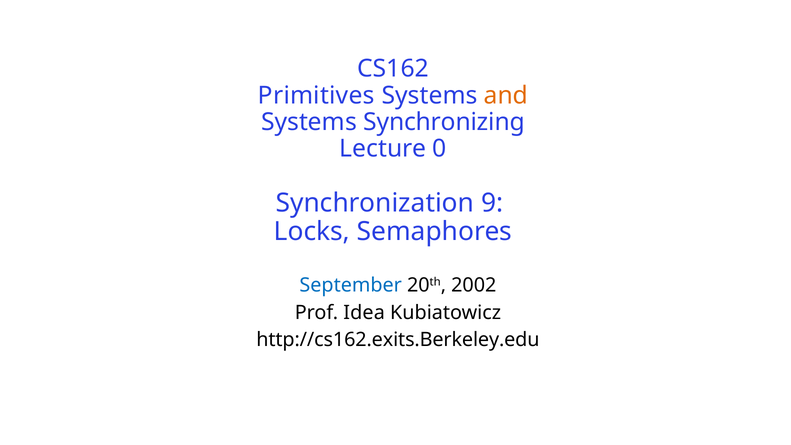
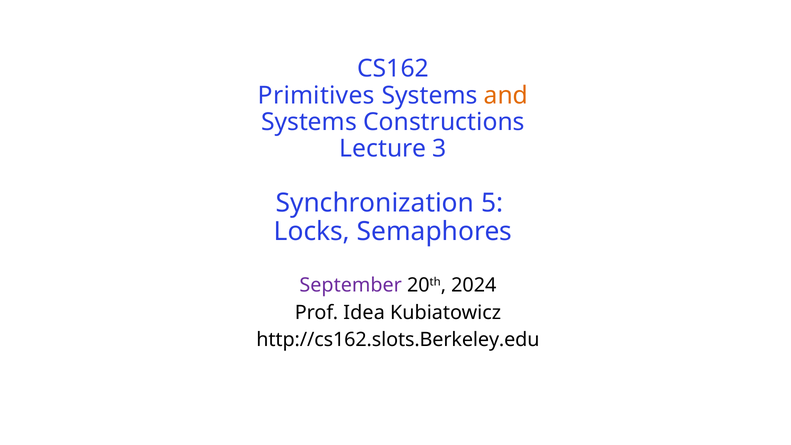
Synchronizing: Synchronizing -> Constructions (444, 122)
0: 0 -> 3 (439, 149)
9: 9 -> 5 (492, 203)
September colour: blue -> purple (351, 285)
2002: 2002 -> 2024 (474, 285)
http://cs162.exits.Berkeley.edu: http://cs162.exits.Berkeley.edu -> http://cs162.slots.Berkeley.edu (398, 340)
